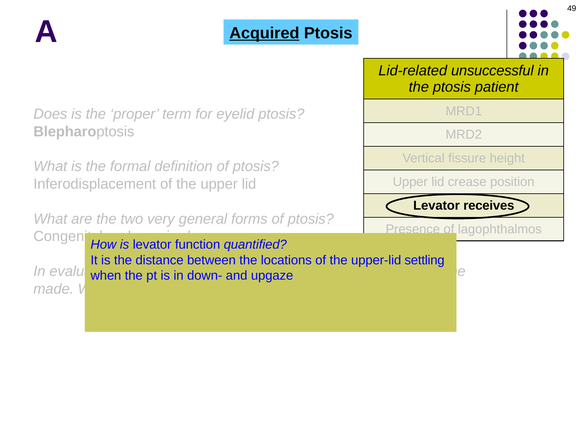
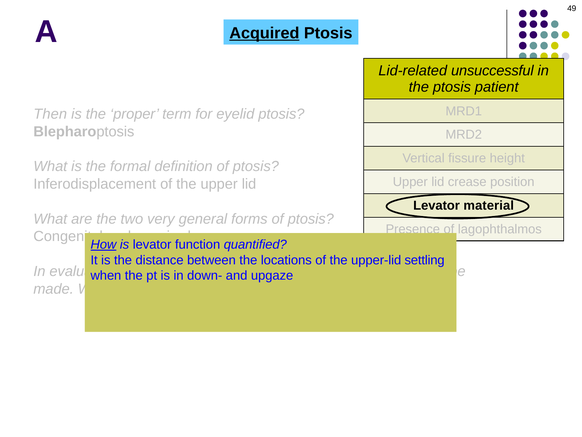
Does: Does -> Then (50, 114)
receives: receives -> material (489, 205)
How underline: none -> present (103, 244)
